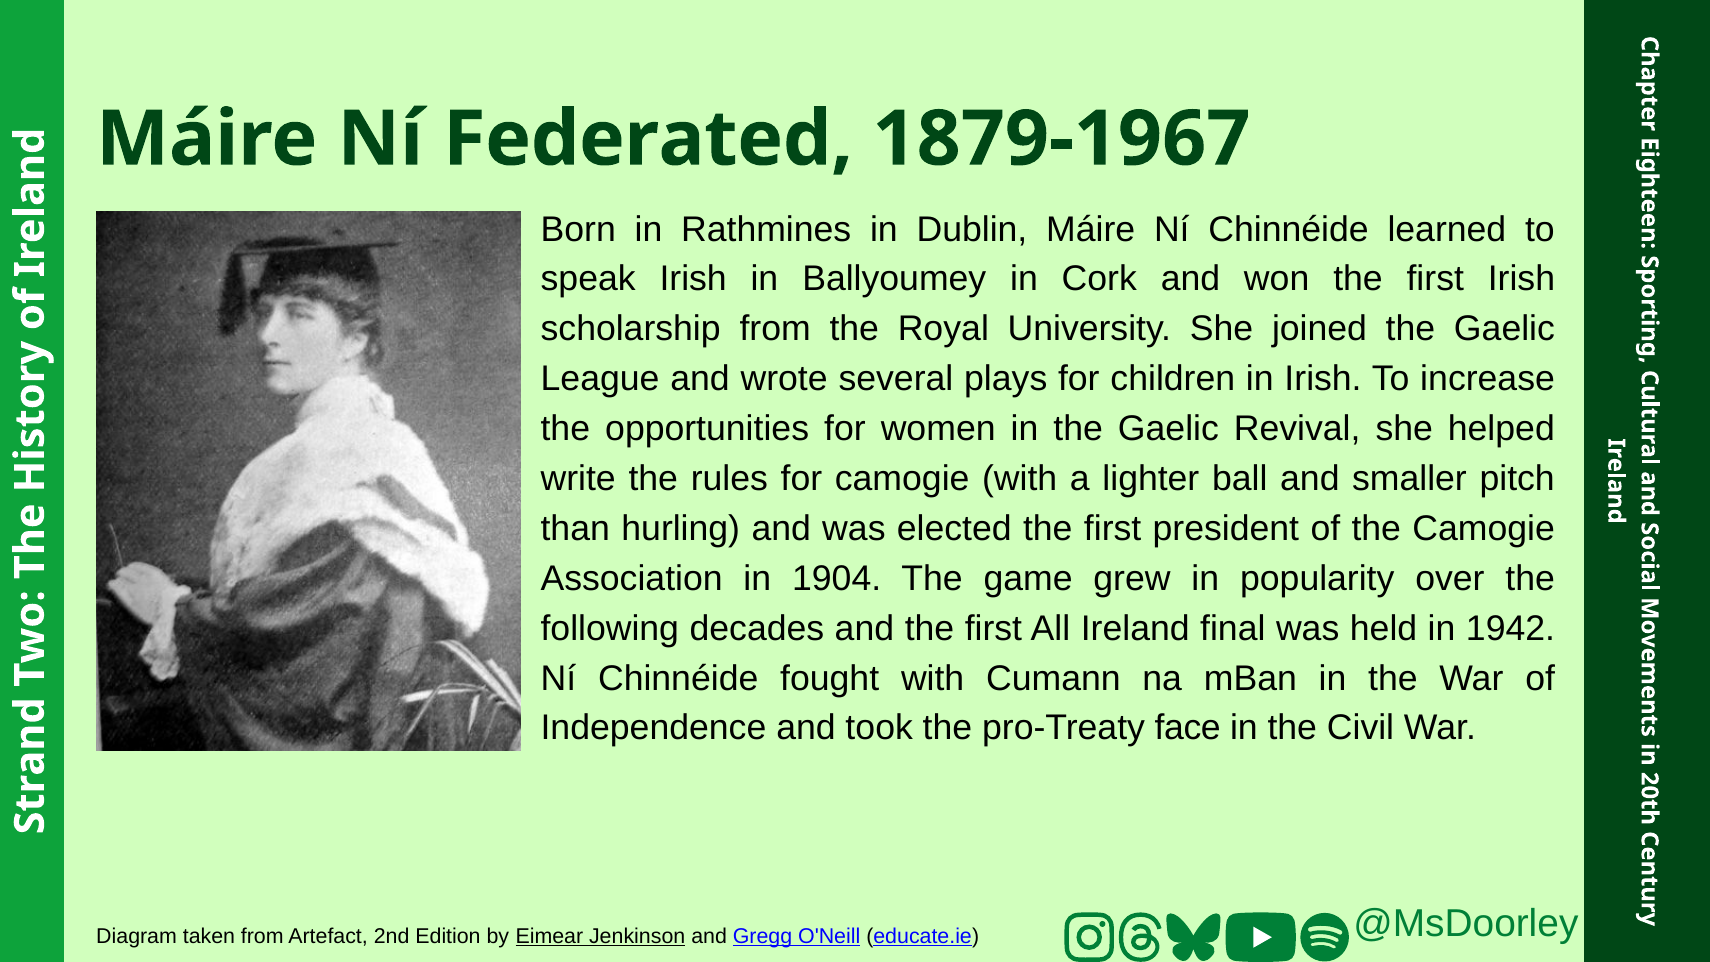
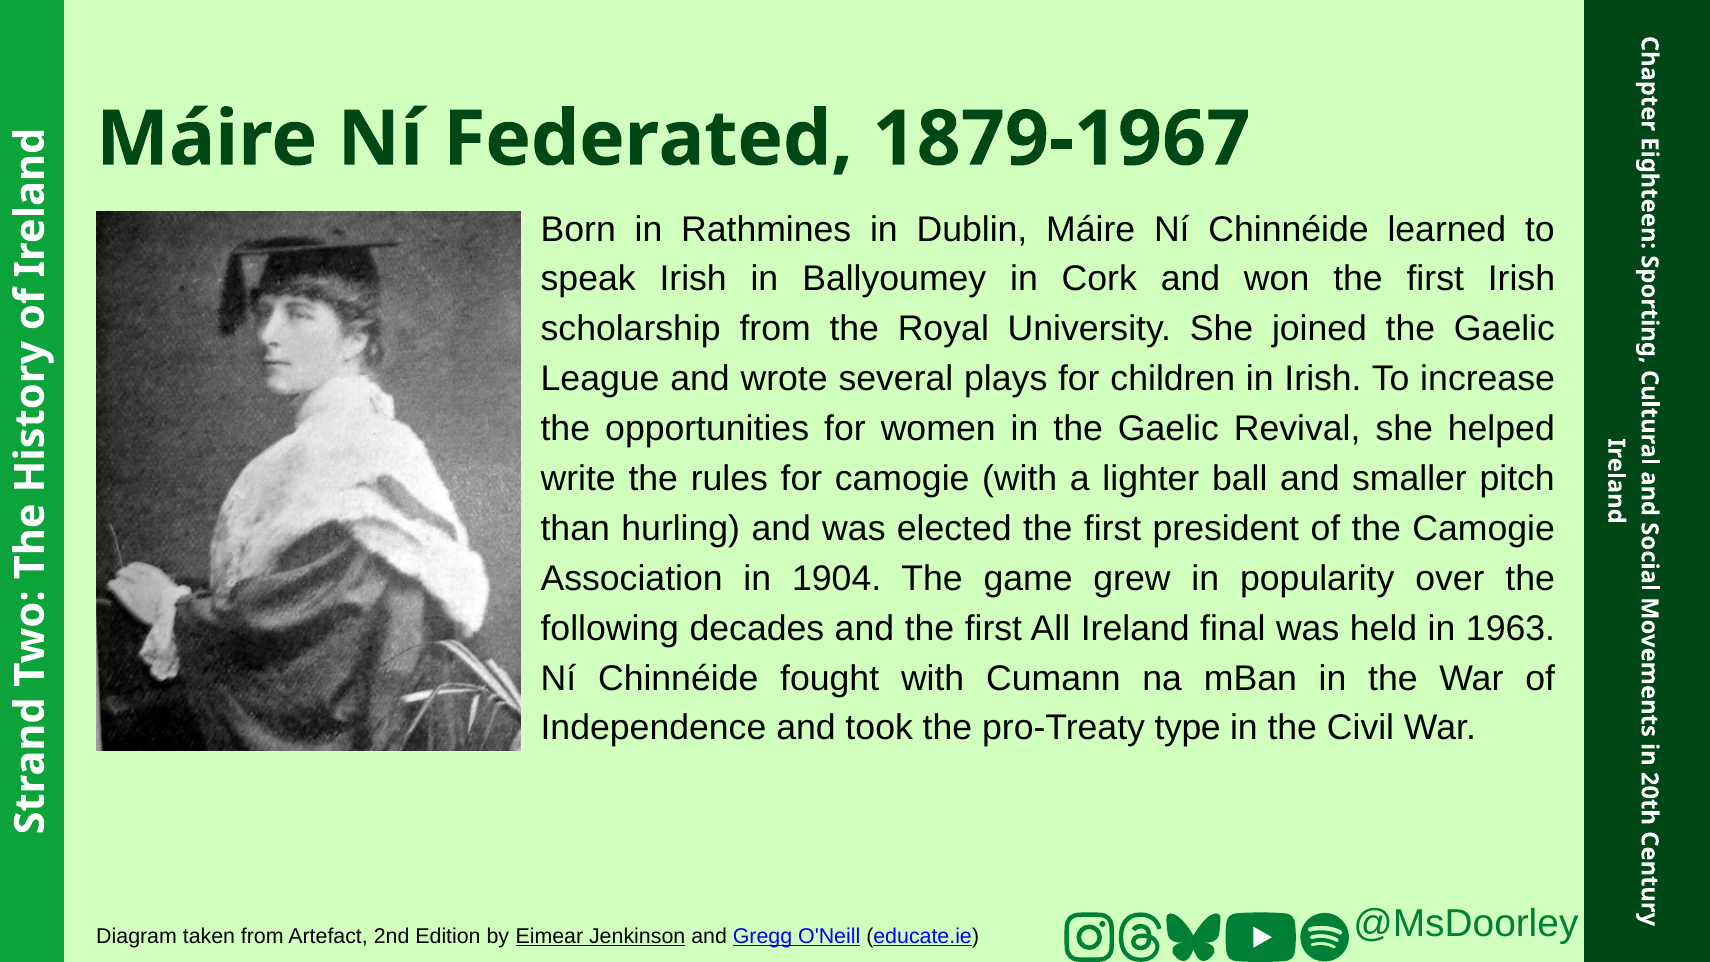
1942: 1942 -> 1963 (1511, 628)
face: face -> type (1188, 728)
